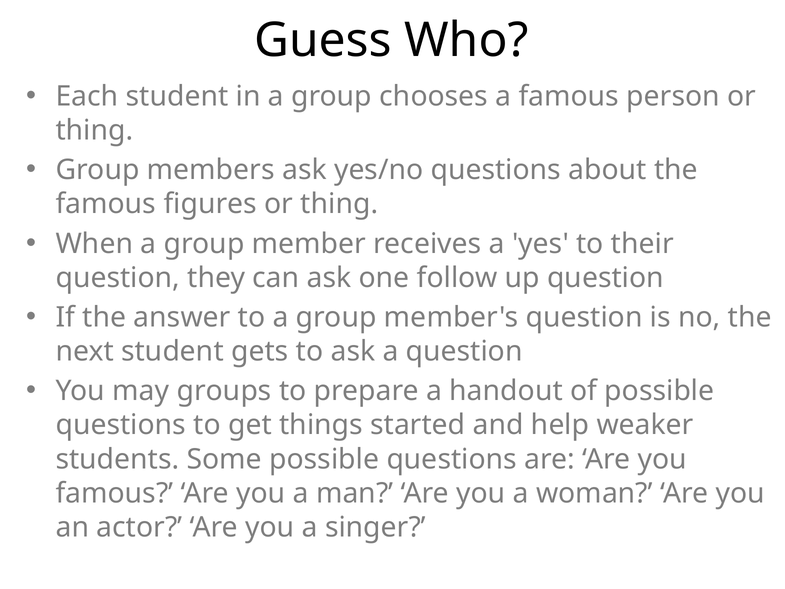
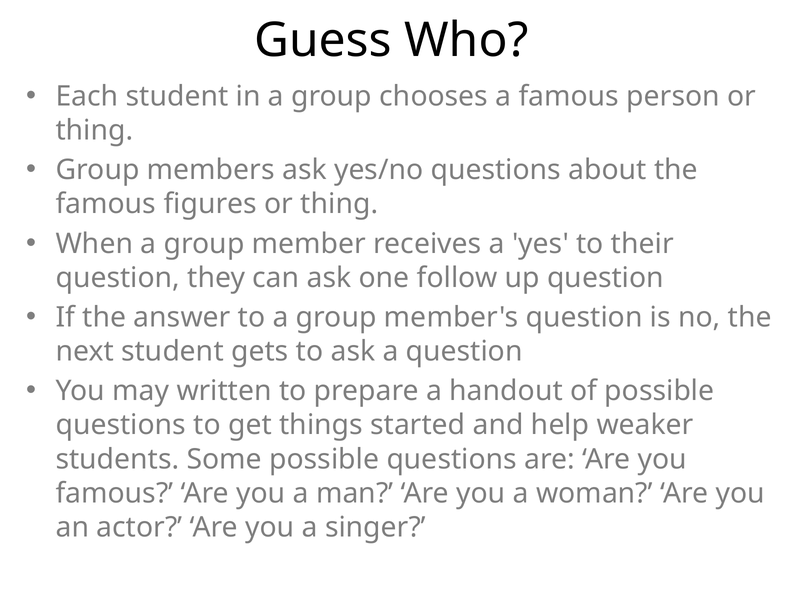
groups: groups -> written (224, 391)
